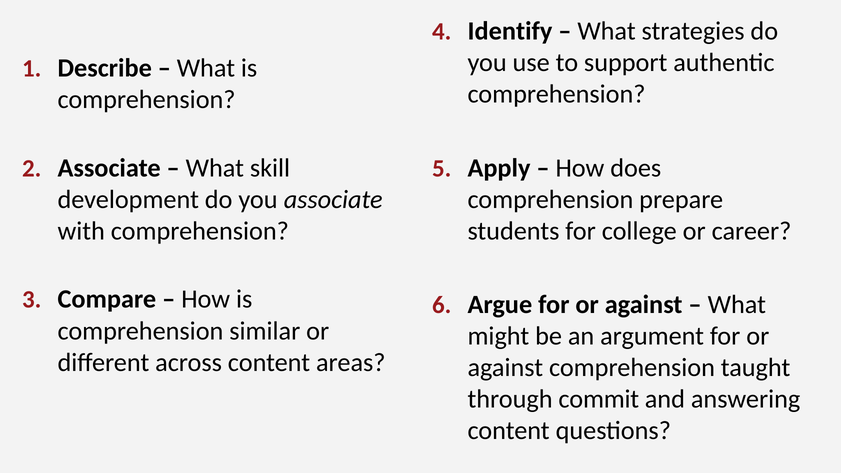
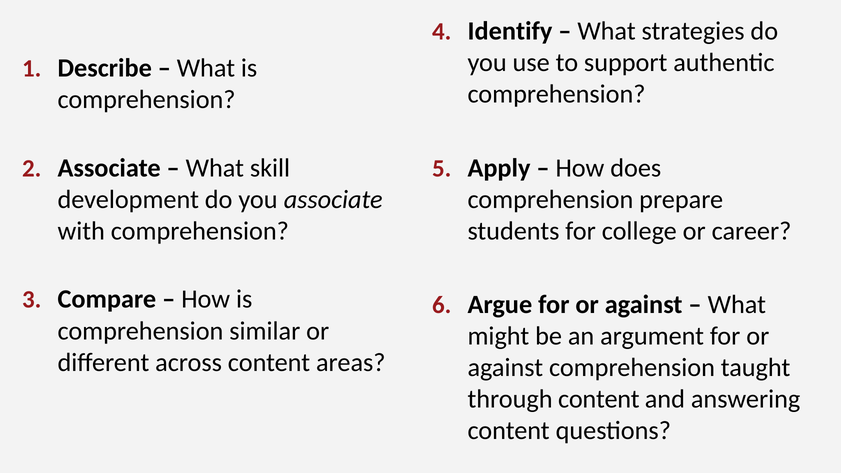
through commit: commit -> content (599, 399)
